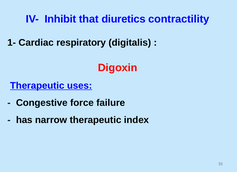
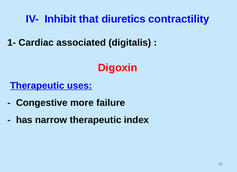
respiratory: respiratory -> associated (81, 43)
force: force -> more (82, 103)
